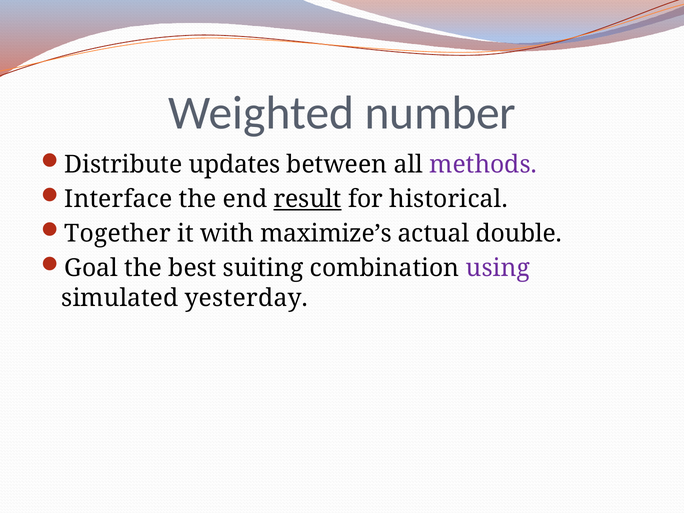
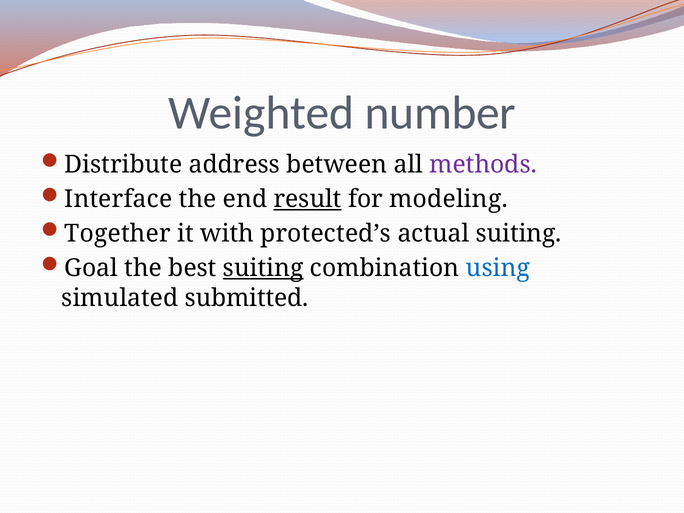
updates: updates -> address (234, 165)
historical: historical -> modeling (449, 199)
maximize’s: maximize’s -> protected’s (326, 234)
actual double: double -> suiting (519, 234)
suiting underline: none -> present (263, 268)
using colour: purple -> blue (498, 268)
yesterday: yesterday -> submitted (247, 298)
